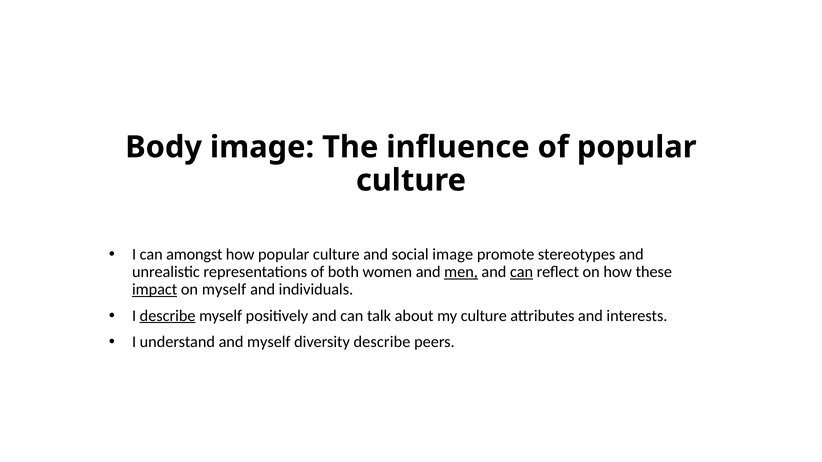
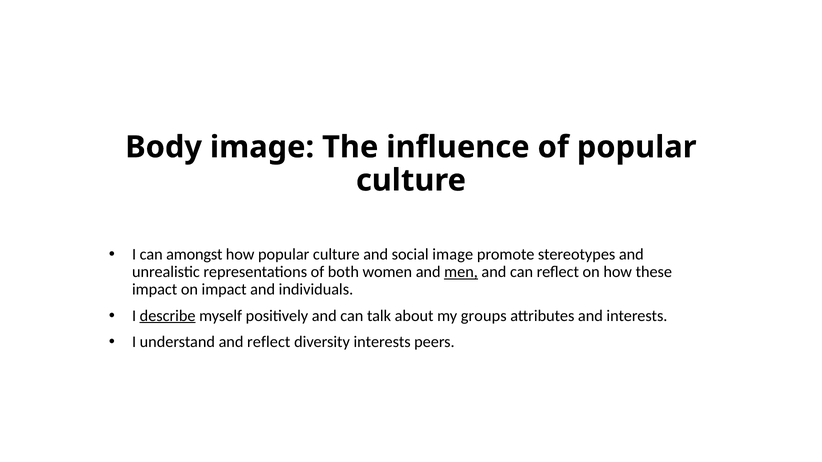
can underline: present -> none (522, 272)
impact underline: present -> none (155, 290)
on myself: myself -> impact (224, 290)
my culture: culture -> groups (484, 316)
and myself: myself -> reflect (269, 342)
diversity describe: describe -> interests (382, 342)
